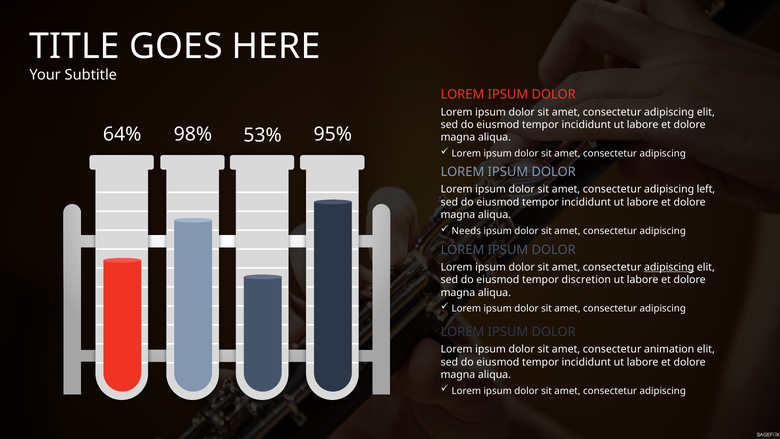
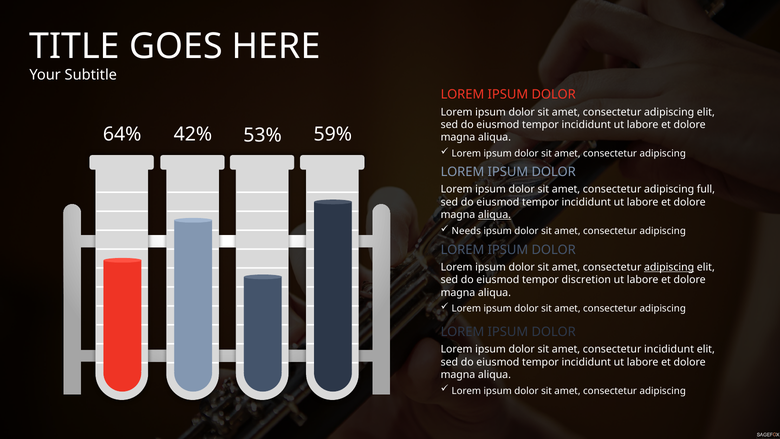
98%: 98% -> 42% (193, 134)
95%: 95% -> 59% (333, 134)
left: left -> full (706, 189)
aliqua underline: none -> present (495, 215)
consectetur animation: animation -> incididunt (669, 349)
